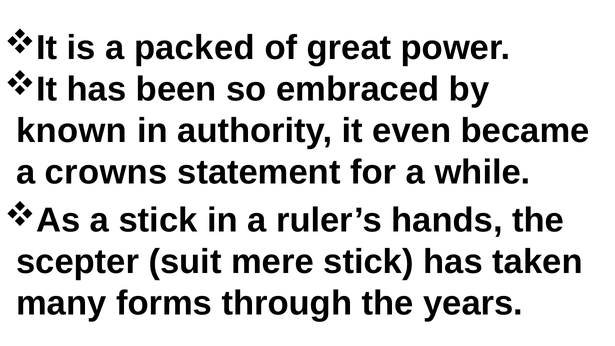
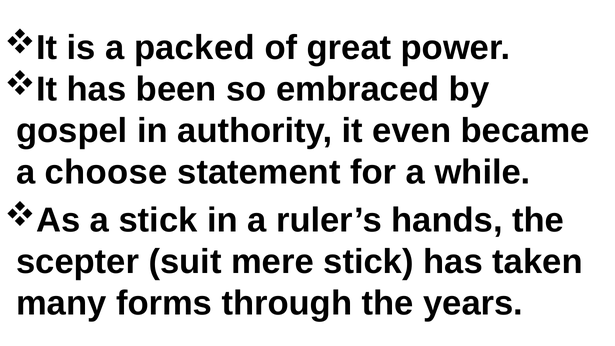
known: known -> gospel (72, 131)
crowns: crowns -> choose (106, 172)
